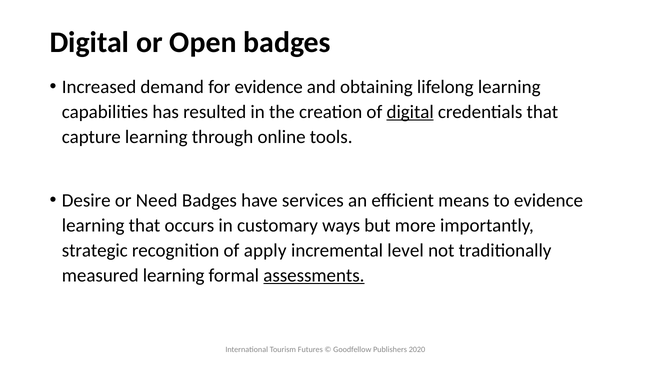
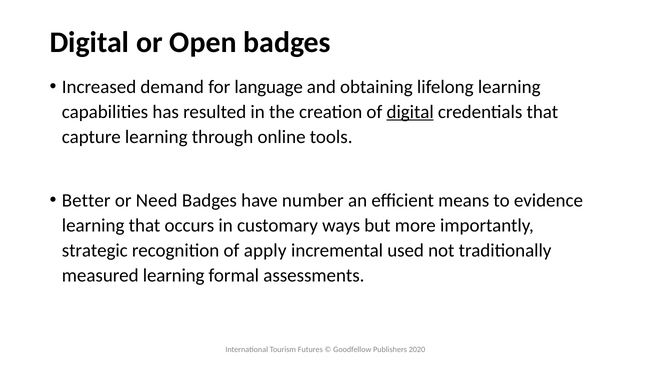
for evidence: evidence -> language (269, 87)
Desire: Desire -> Better (86, 201)
services: services -> number (313, 201)
level: level -> used (406, 251)
assessments underline: present -> none (314, 276)
